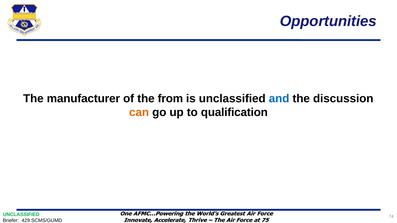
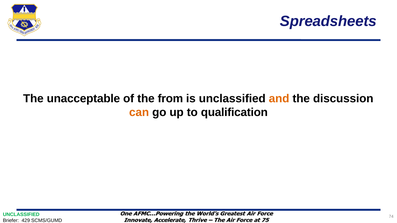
Opportunities: Opportunities -> Spreadsheets (328, 21)
manufacturer: manufacturer -> unacceptable (83, 99)
and colour: blue -> orange (279, 99)
